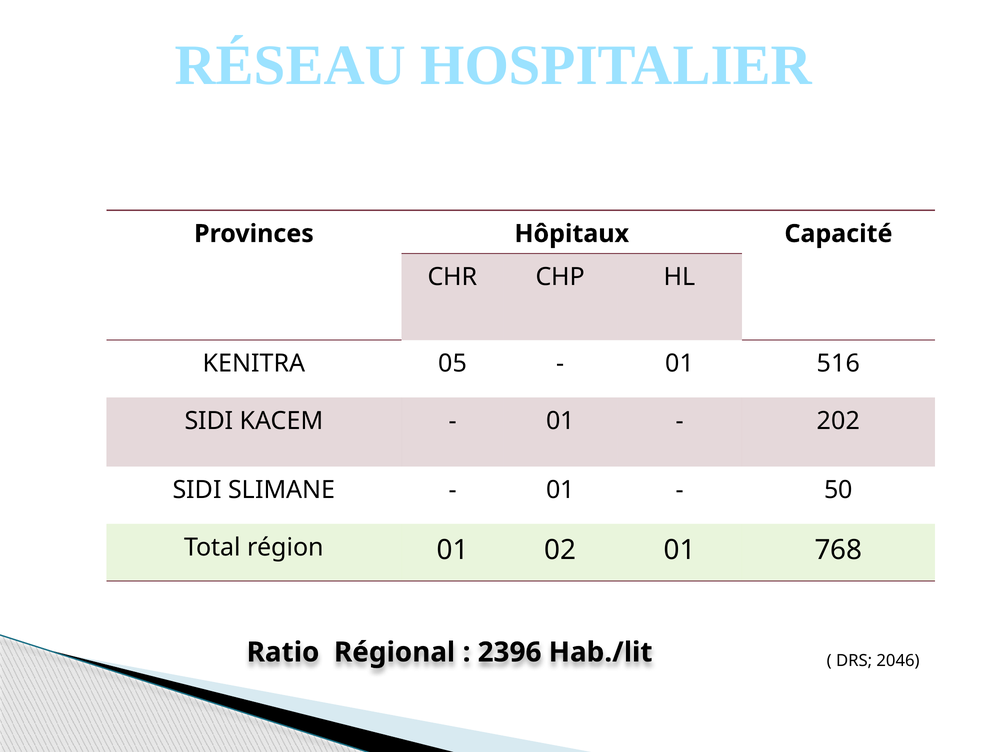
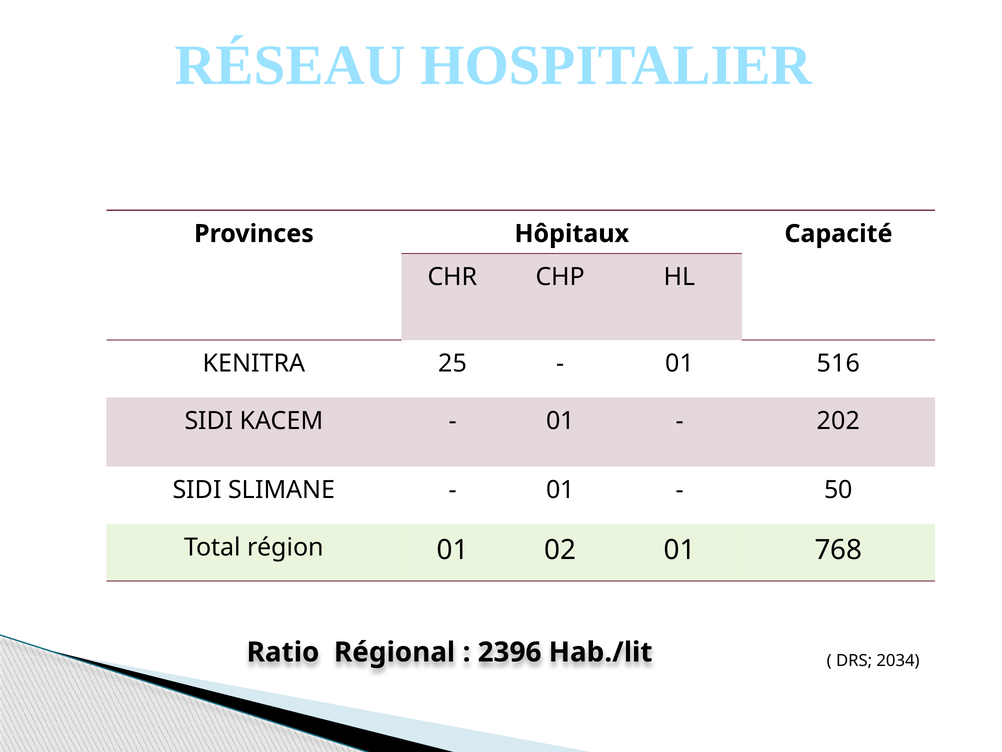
05: 05 -> 25 (453, 363)
2046: 2046 -> 2034 (898, 660)
